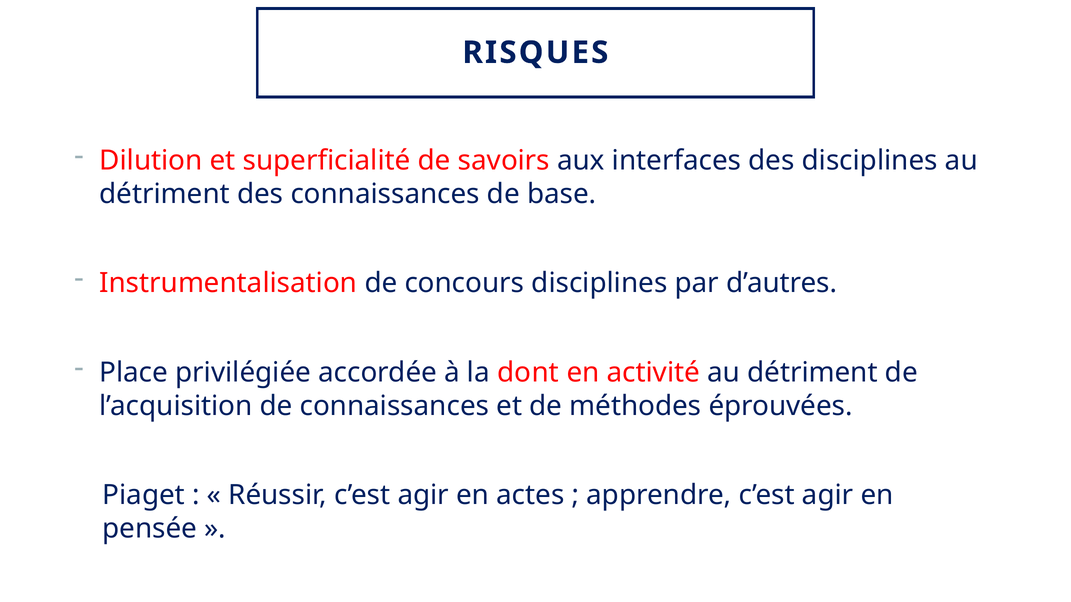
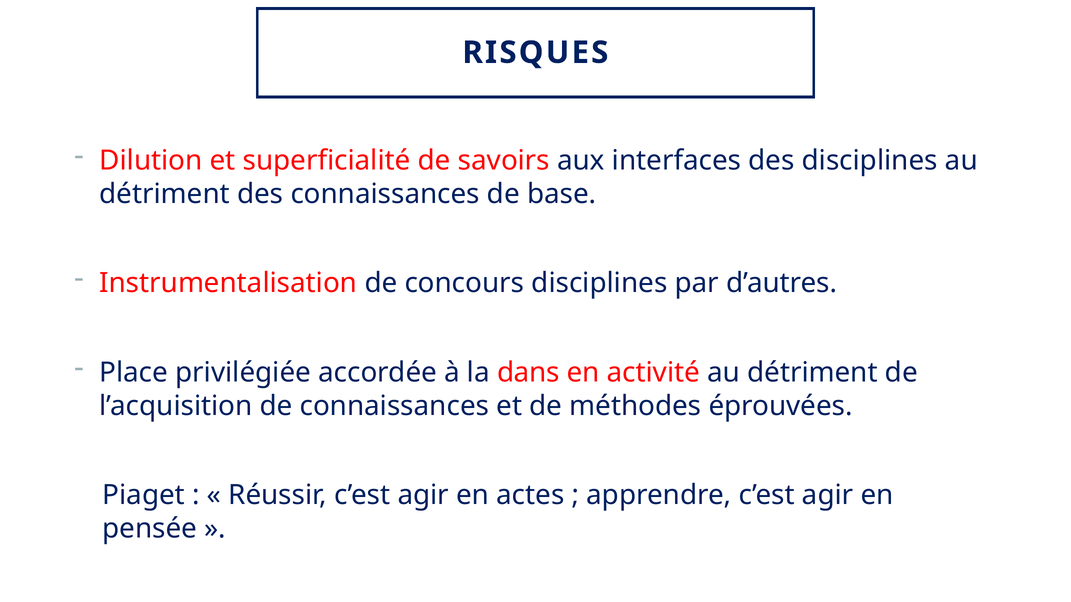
dont: dont -> dans (528, 373)
